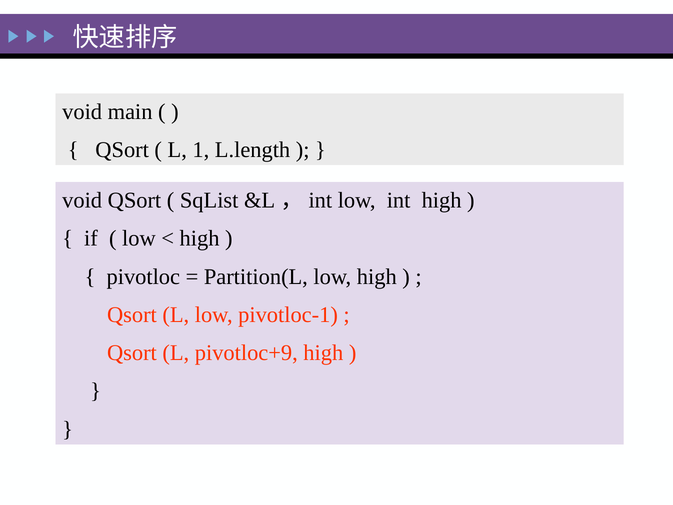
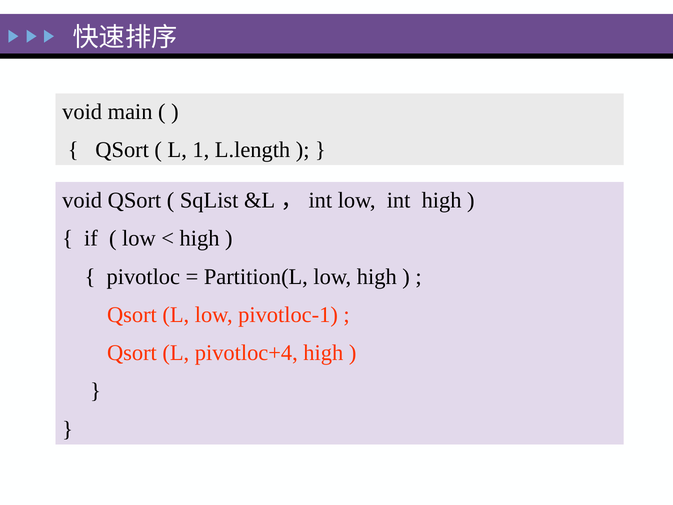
pivotloc+9: pivotloc+9 -> pivotloc+4 (246, 353)
